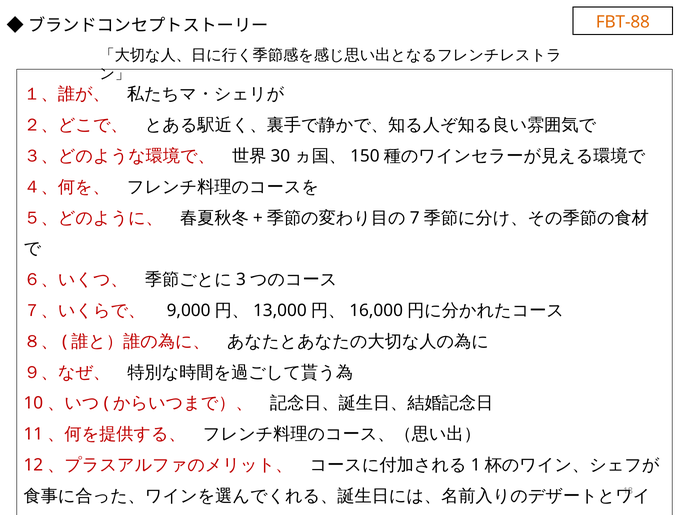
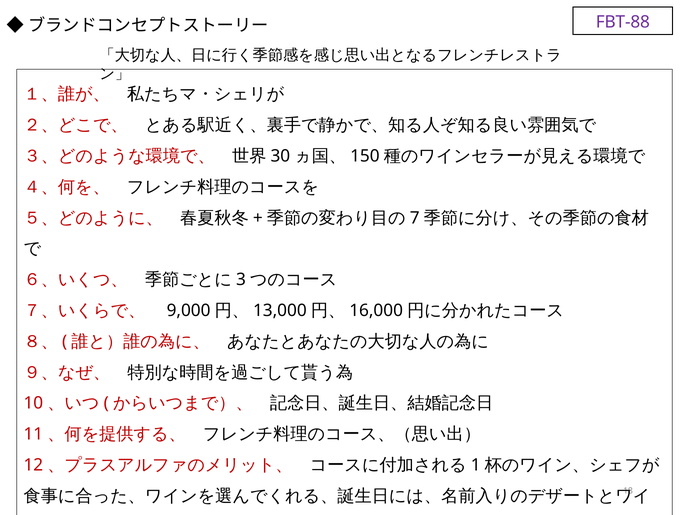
FBT-88 colour: orange -> purple (623, 22)
